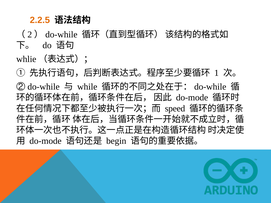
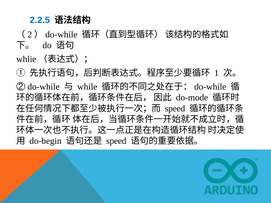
2.2.5 colour: orange -> blue (40, 20)
do-mode: do-mode -> do-begin (45, 141)
begin: begin -> speed (116, 141)
